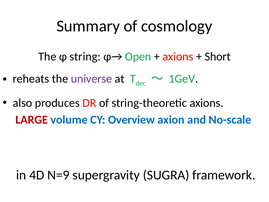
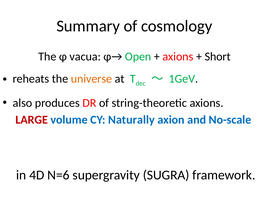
string: string -> vacua (85, 56)
universe colour: purple -> orange (92, 79)
Overview: Overview -> Naturally (131, 120)
N=9: N=9 -> N=6 (58, 175)
